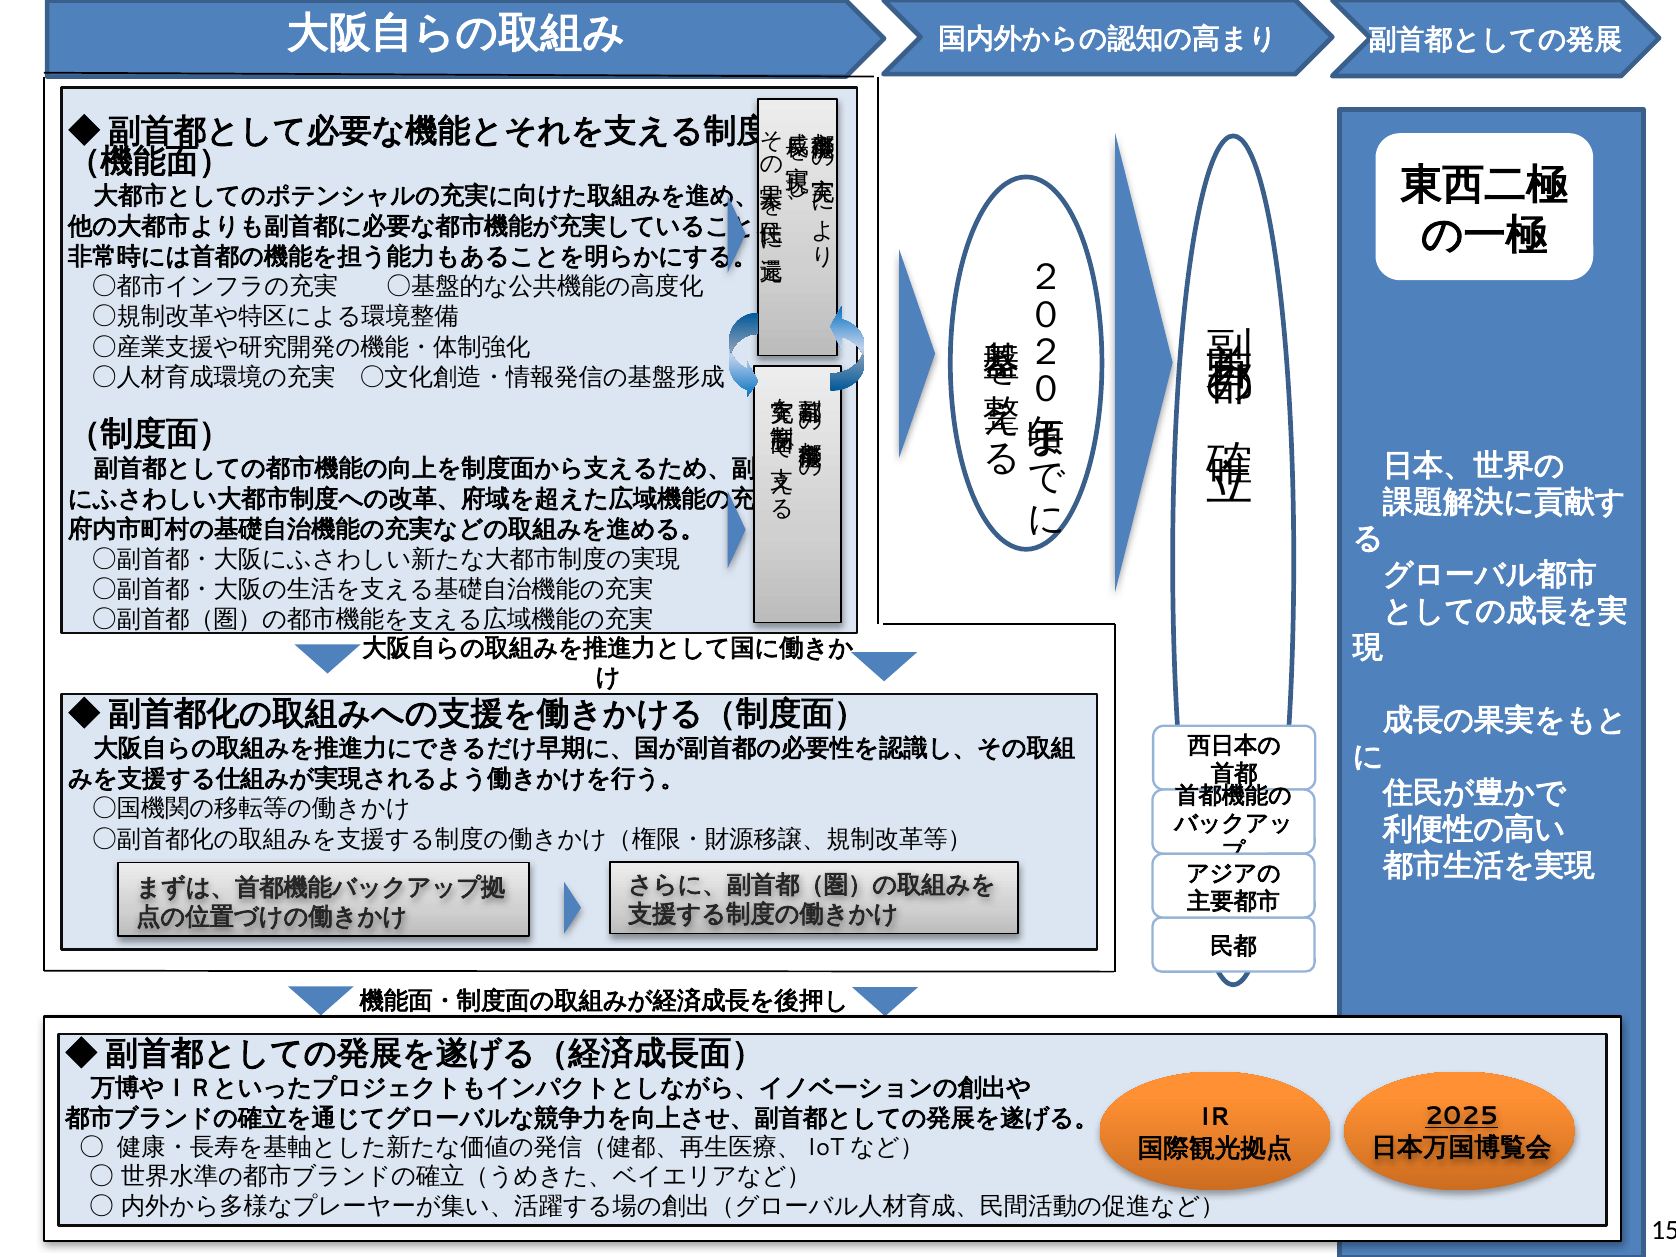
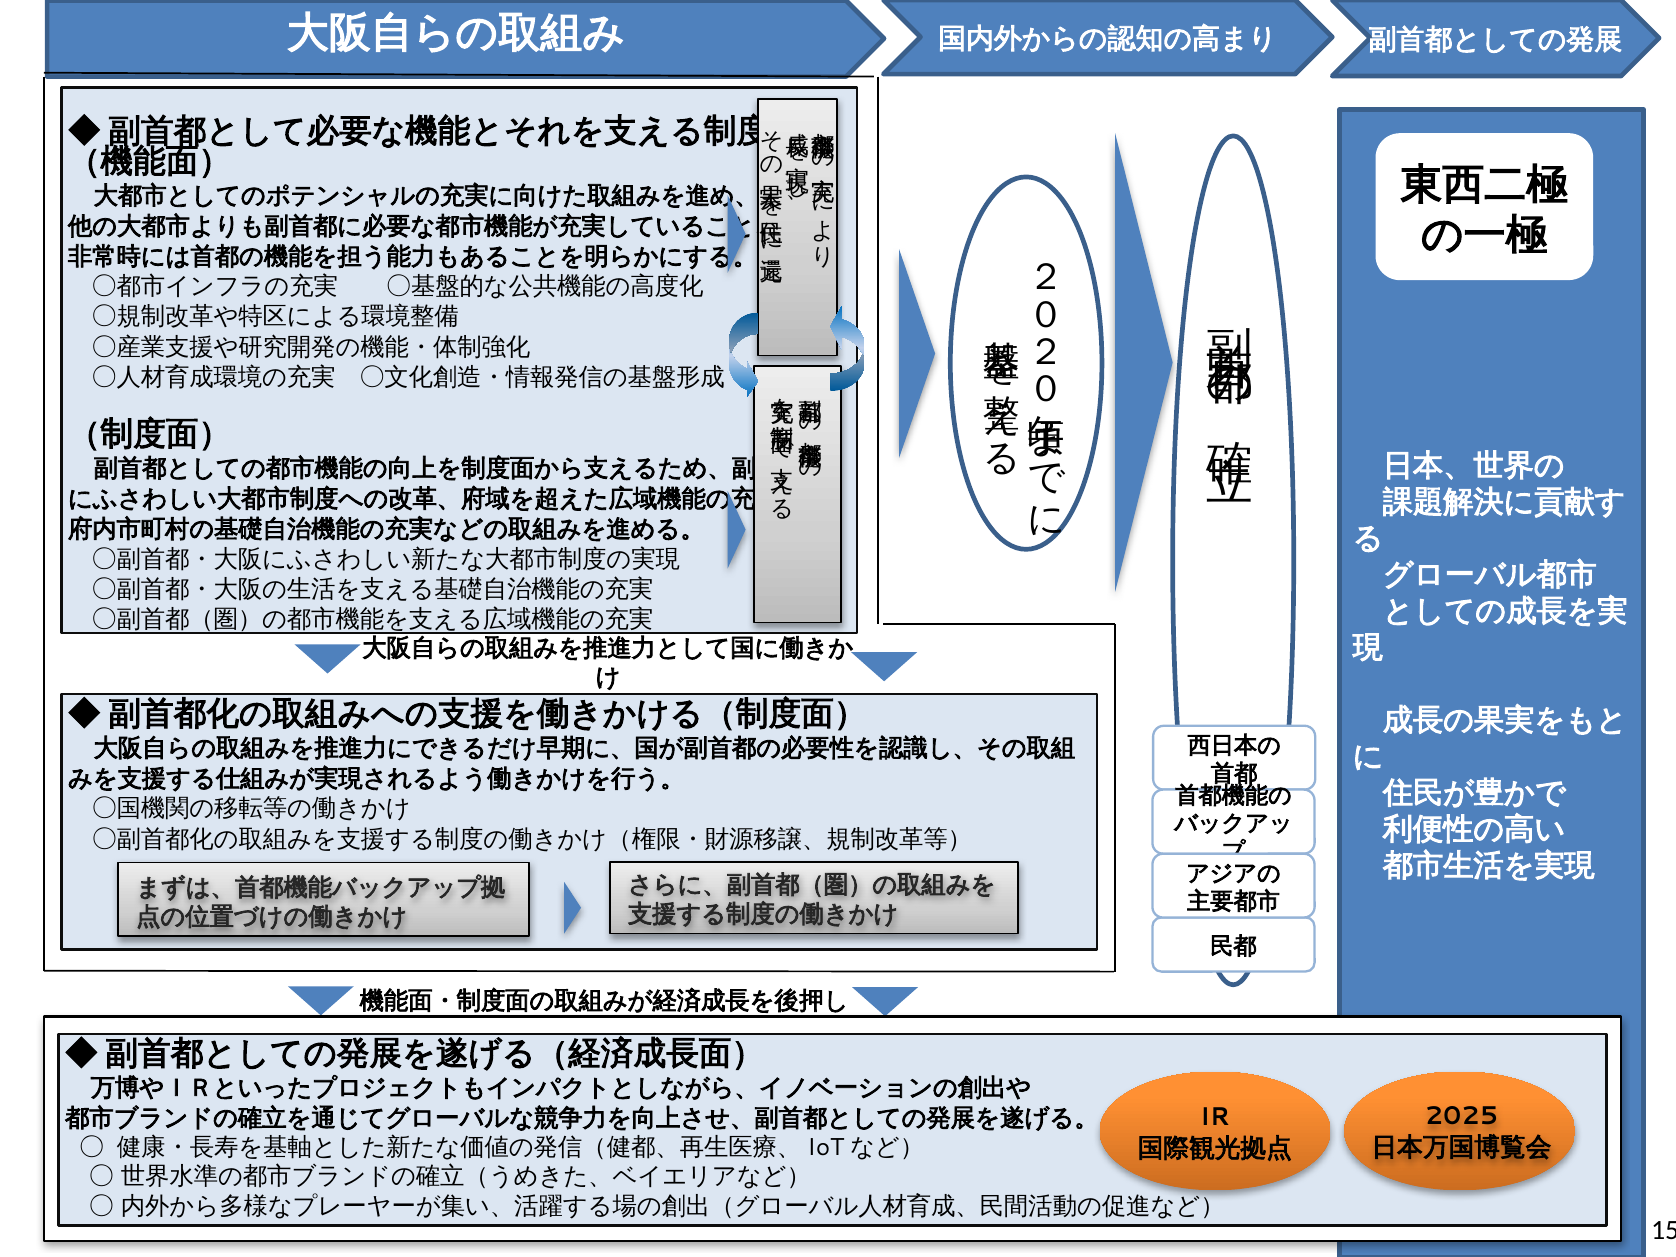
2025 underline: present -> none (1461, 1116)
